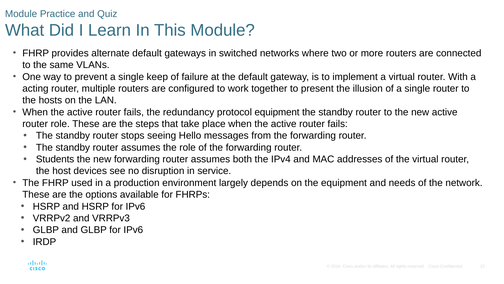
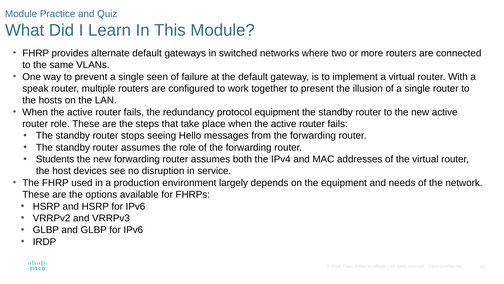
keep: keep -> seen (157, 77)
acting: acting -> speak (35, 88)
